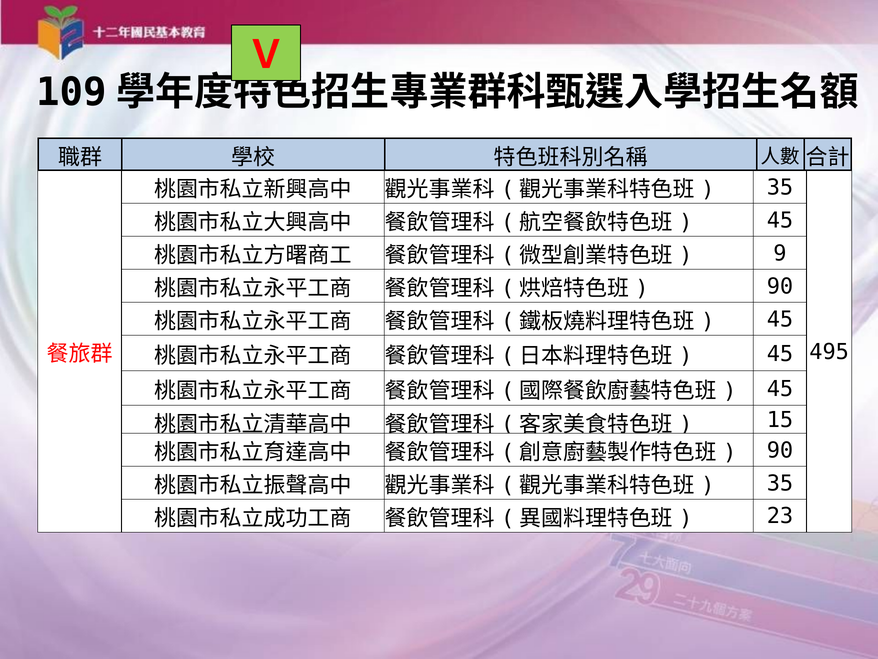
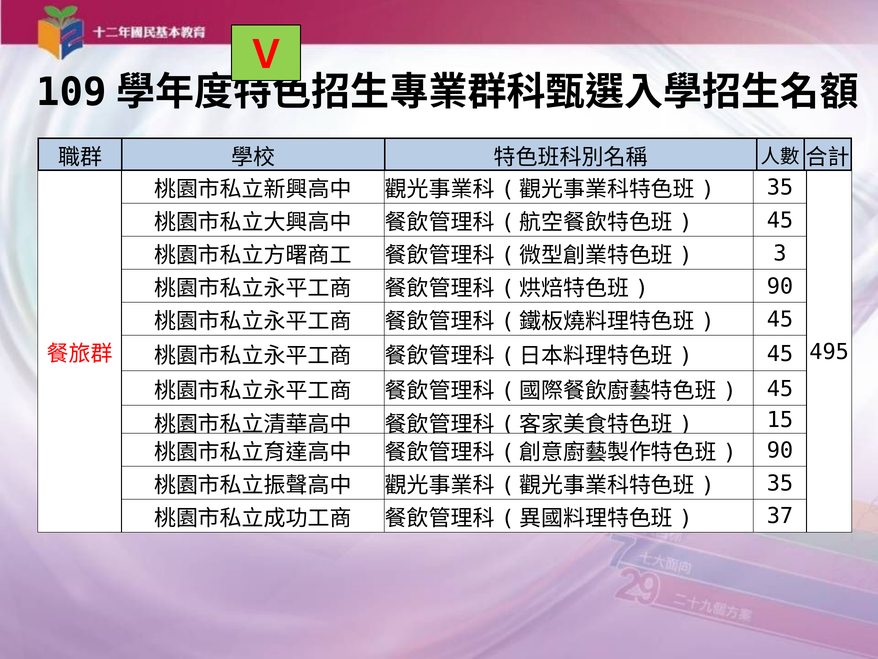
9: 9 -> 3 (780, 253)
23: 23 -> 37 (780, 516)
